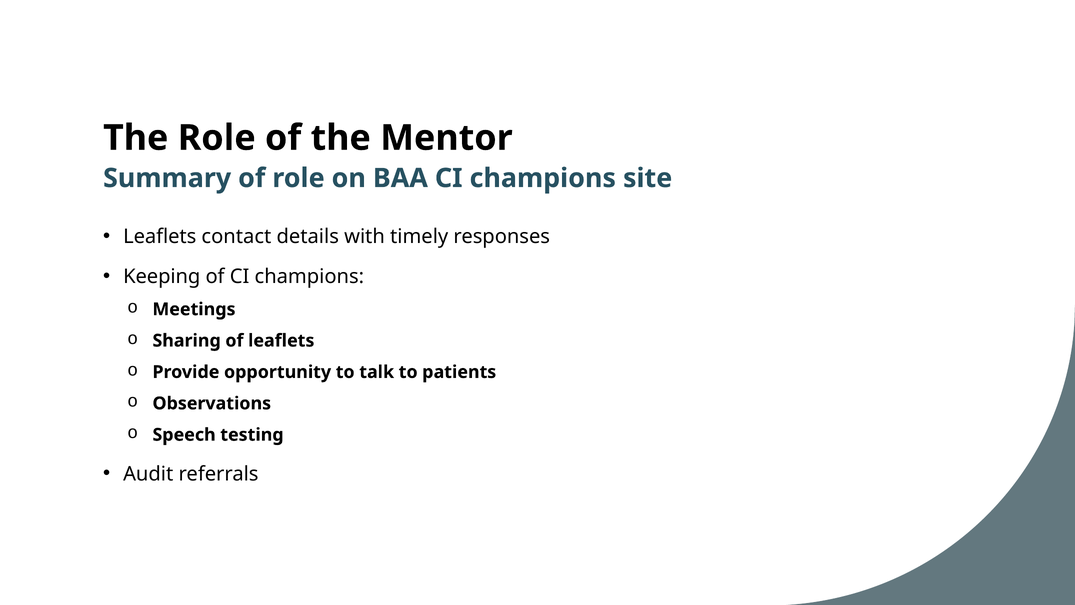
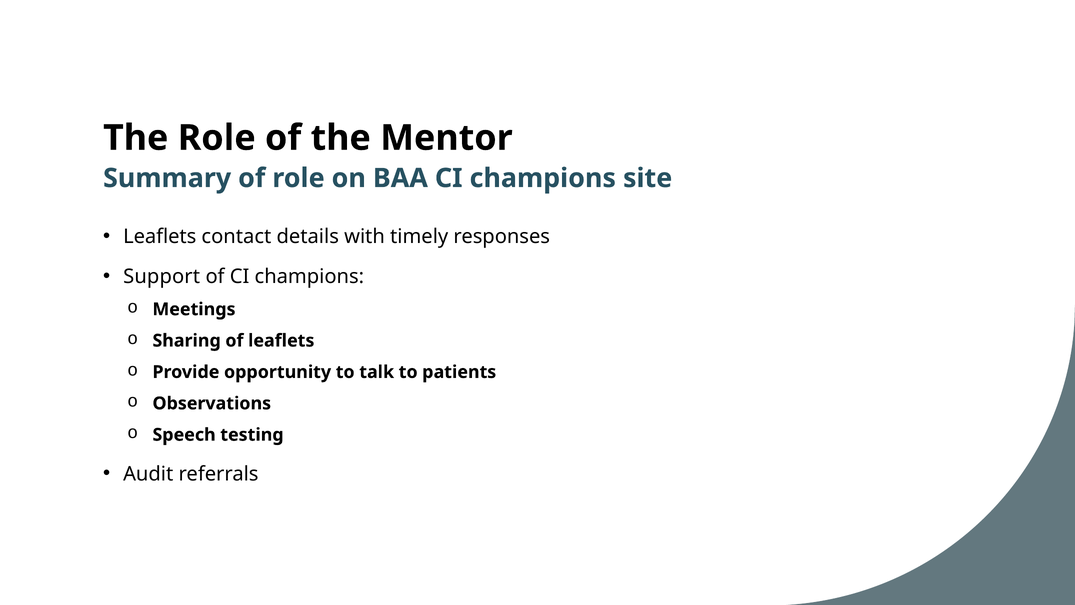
Keeping: Keeping -> Support (162, 277)
